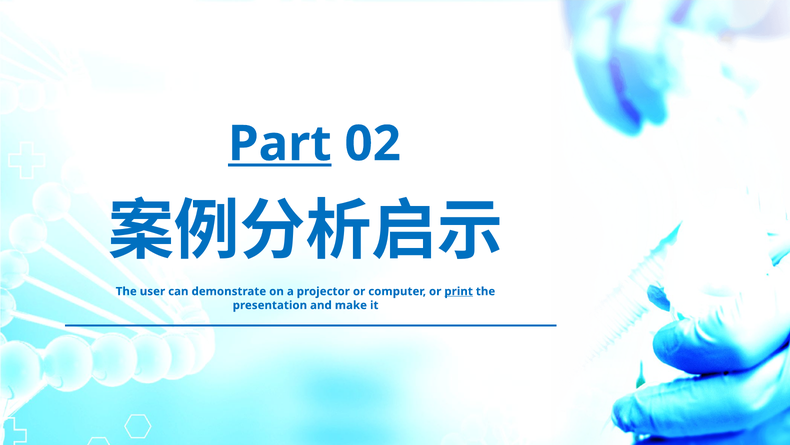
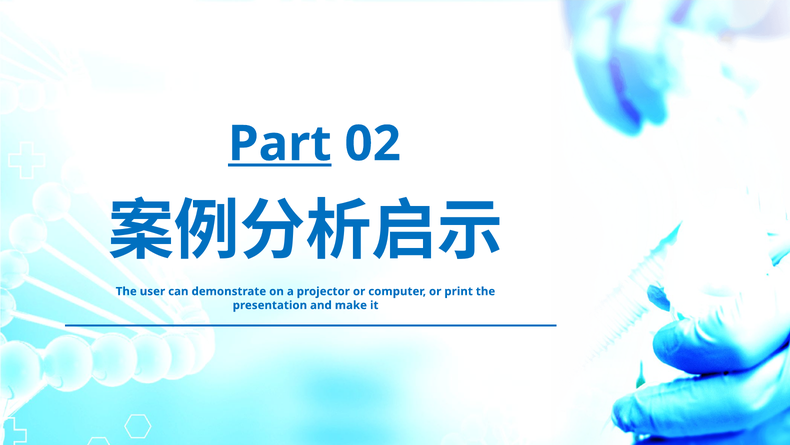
print underline: present -> none (459, 291)
